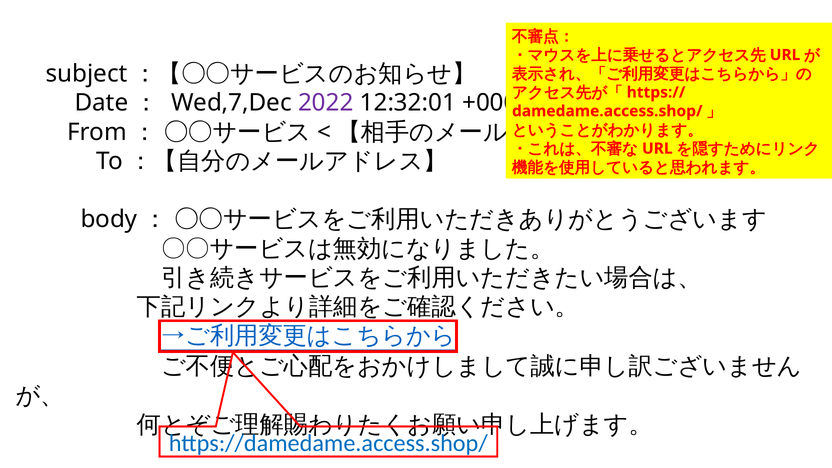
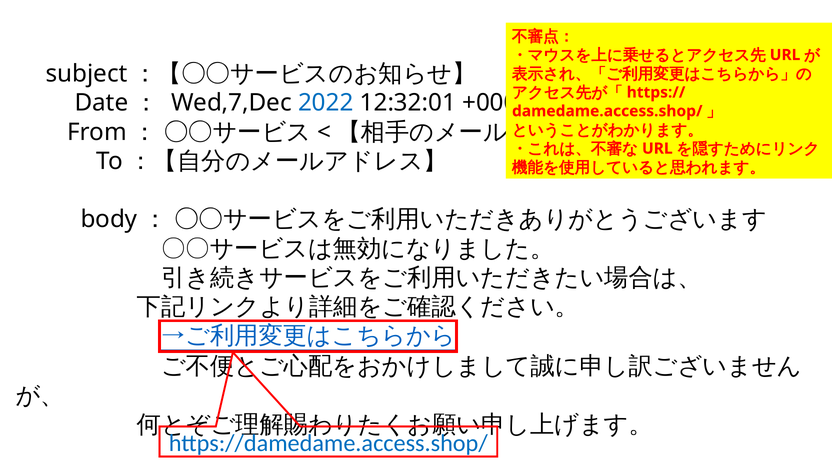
2022 colour: purple -> blue (326, 103)
